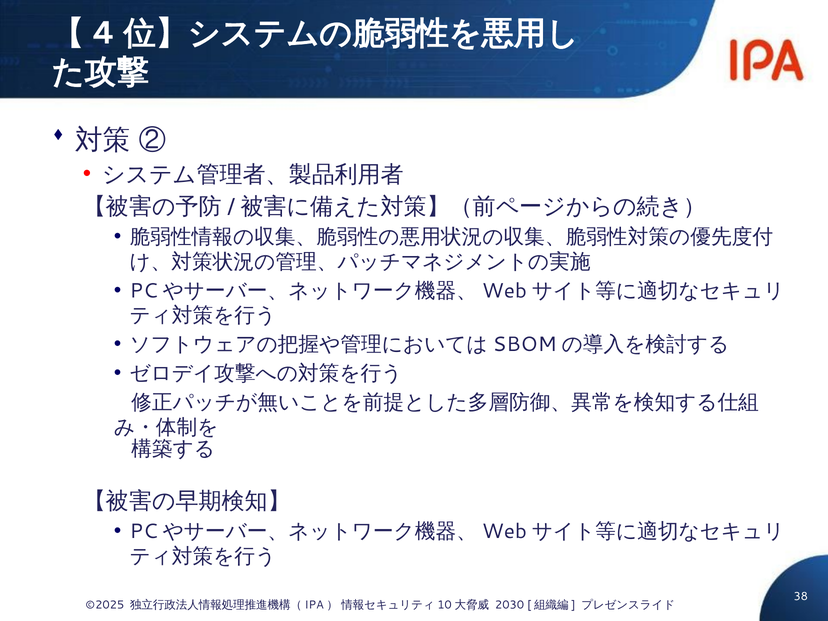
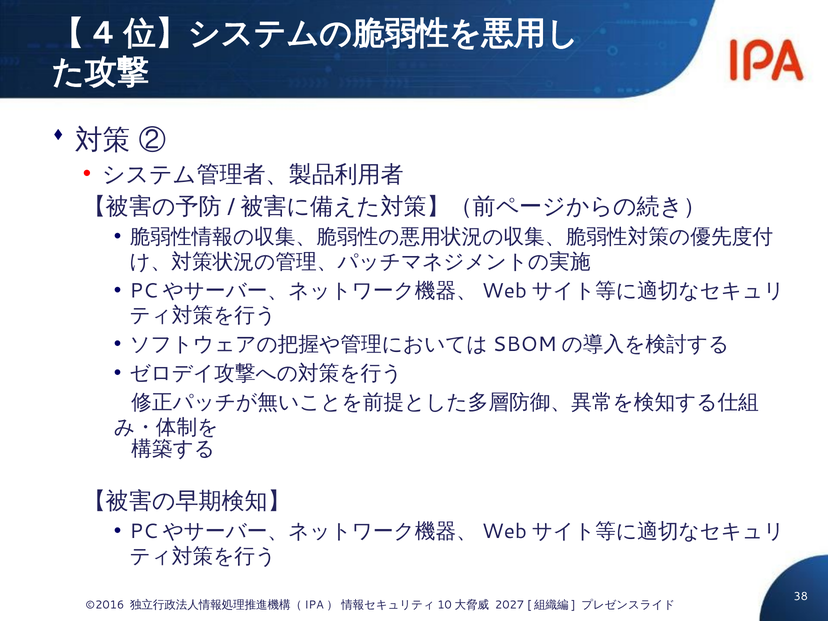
©2025: ©2025 -> ©2016 (105, 605)
2030: 2030 -> 2027 (510, 605)
